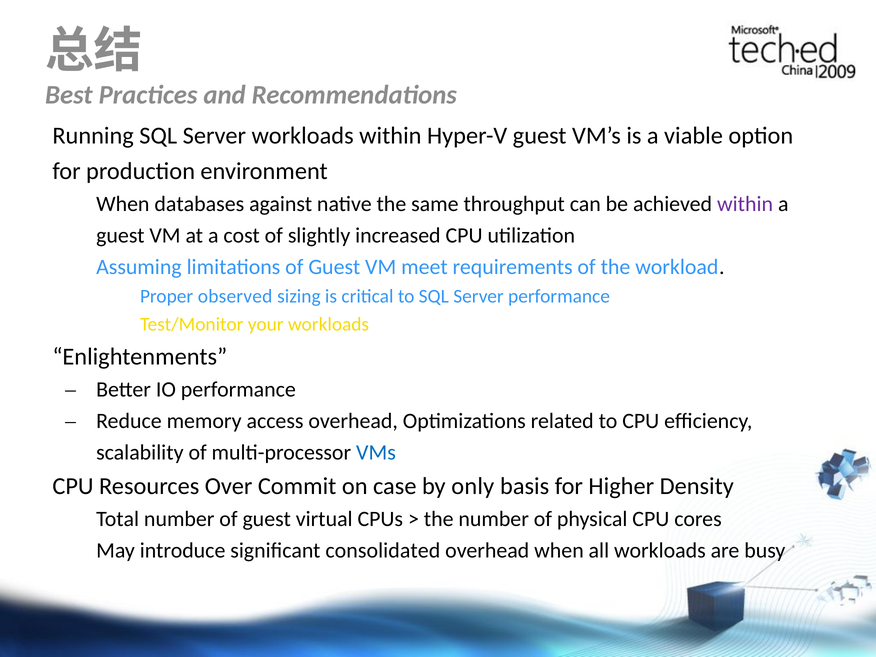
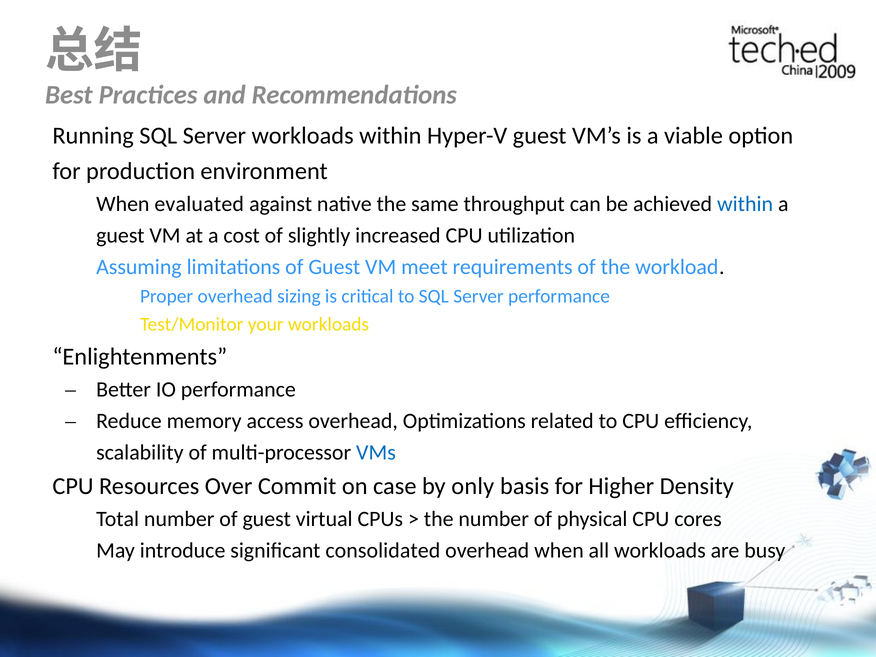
databases: databases -> evaluated (199, 204)
within colour: purple -> blue (745, 204)
Proper observed: observed -> overhead (235, 296)
